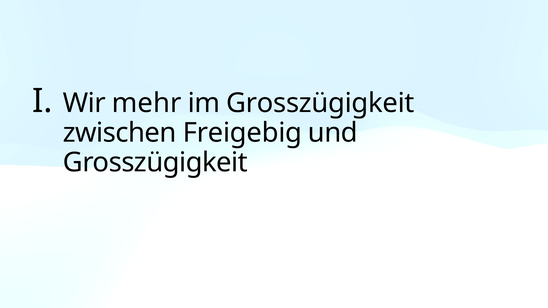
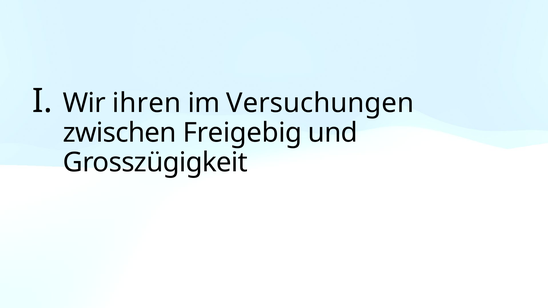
mehr: mehr -> ihren (147, 103)
im Grosszügigkeit: Grosszügigkeit -> Versuchungen (320, 103)
